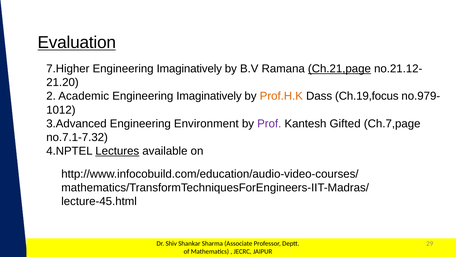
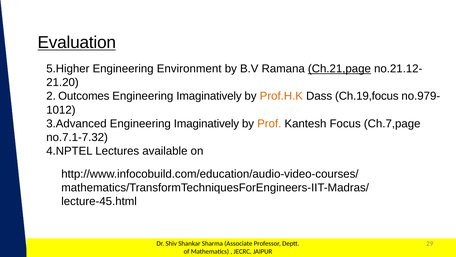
7.Higher: 7.Higher -> 5.Higher (68, 69)
Imaginatively: Imaginatively -> Environment (189, 69)
Academic: Academic -> Outcomes (84, 96)
3.Advanced Engineering Environment: Environment -> Imaginatively (206, 123)
Prof colour: purple -> orange (269, 123)
Gifted: Gifted -> Focus (345, 123)
Lectures underline: present -> none (117, 151)
